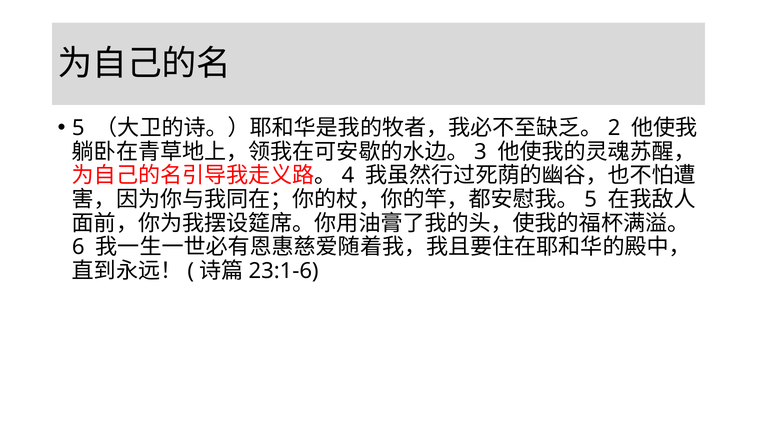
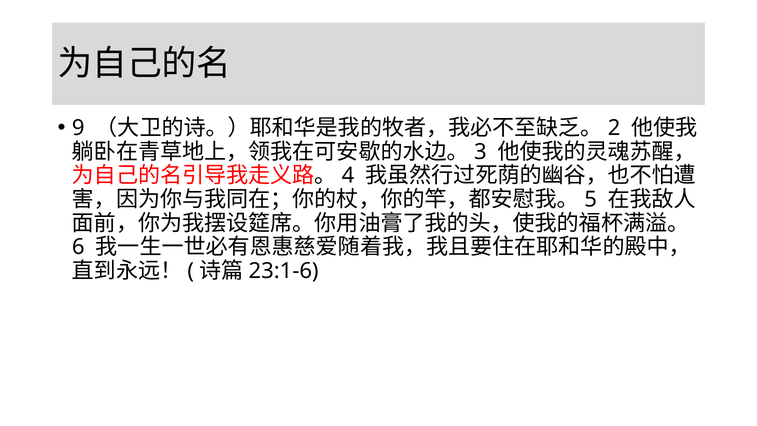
5: 5 -> 9 (78, 128)
